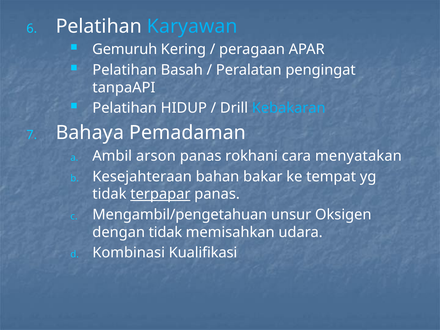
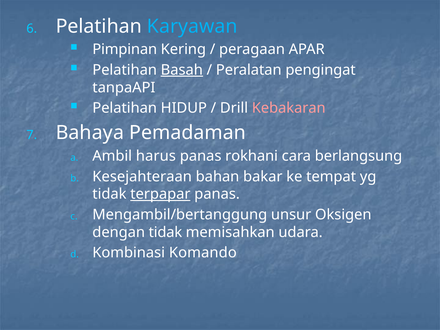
Gemuruh: Gemuruh -> Pimpinan (125, 49)
Basah underline: none -> present (182, 70)
Kebakaran colour: light blue -> pink (289, 108)
arson: arson -> harus (156, 156)
menyatakan: menyatakan -> berlangsung (359, 156)
Mengambil/pengetahuan: Mengambil/pengetahuan -> Mengambil/bertanggung (180, 215)
Kualifikasi: Kualifikasi -> Komando (203, 253)
